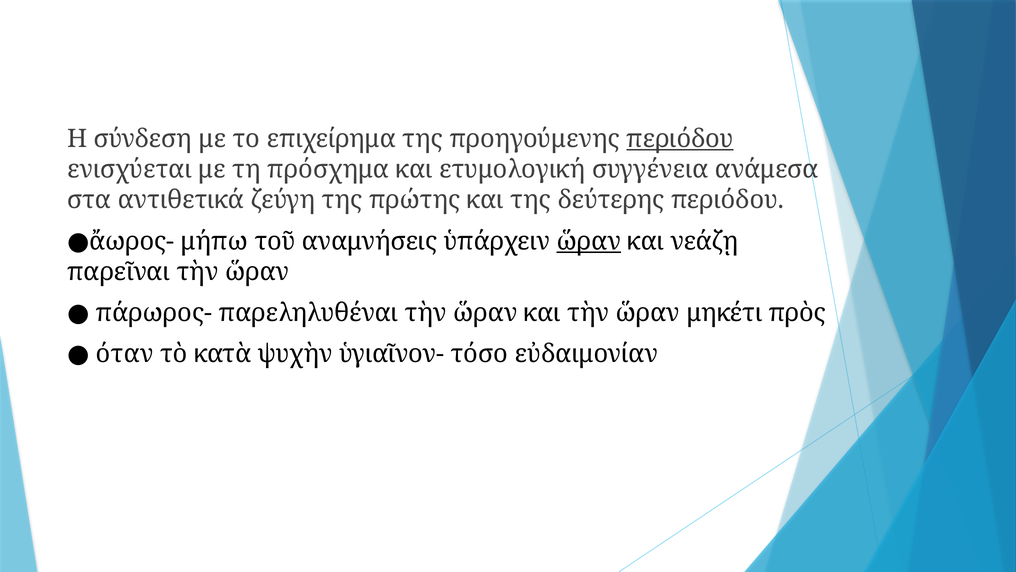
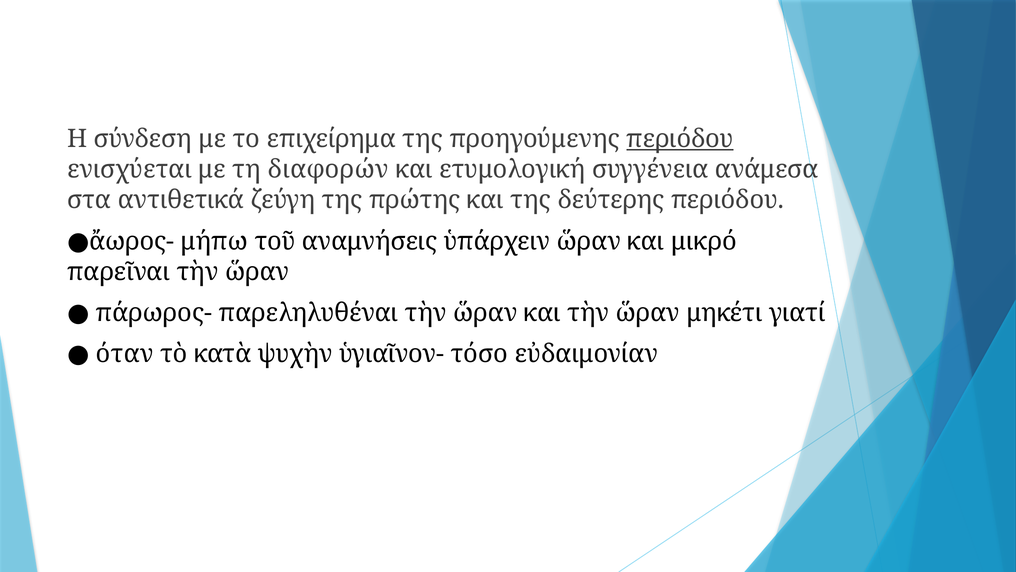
πρόσχημα: πρόσχημα -> διαφορών (328, 169)
ὥραν underline: present -> none (589, 241)
νεάζῃ: νεάζῃ -> μικρό (704, 241)
πρὸς: πρὸς -> γιατί (797, 312)
